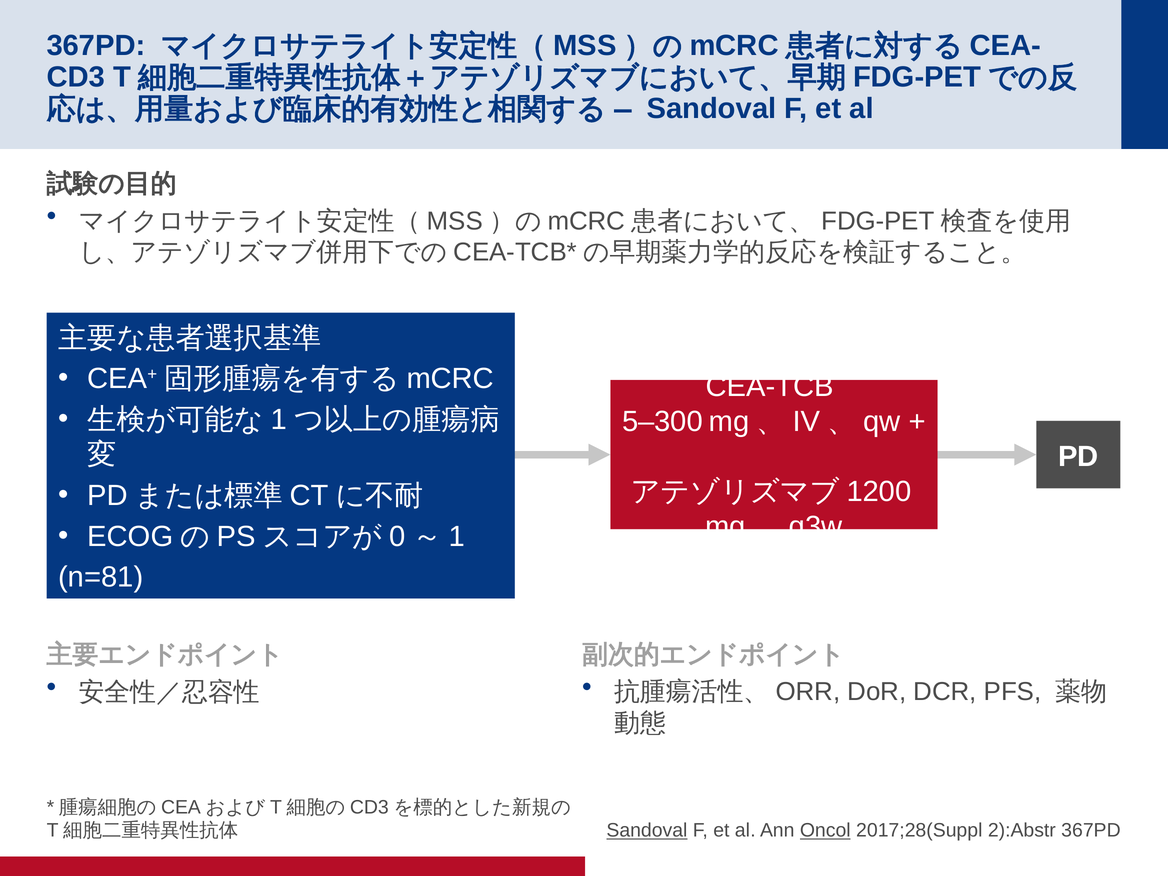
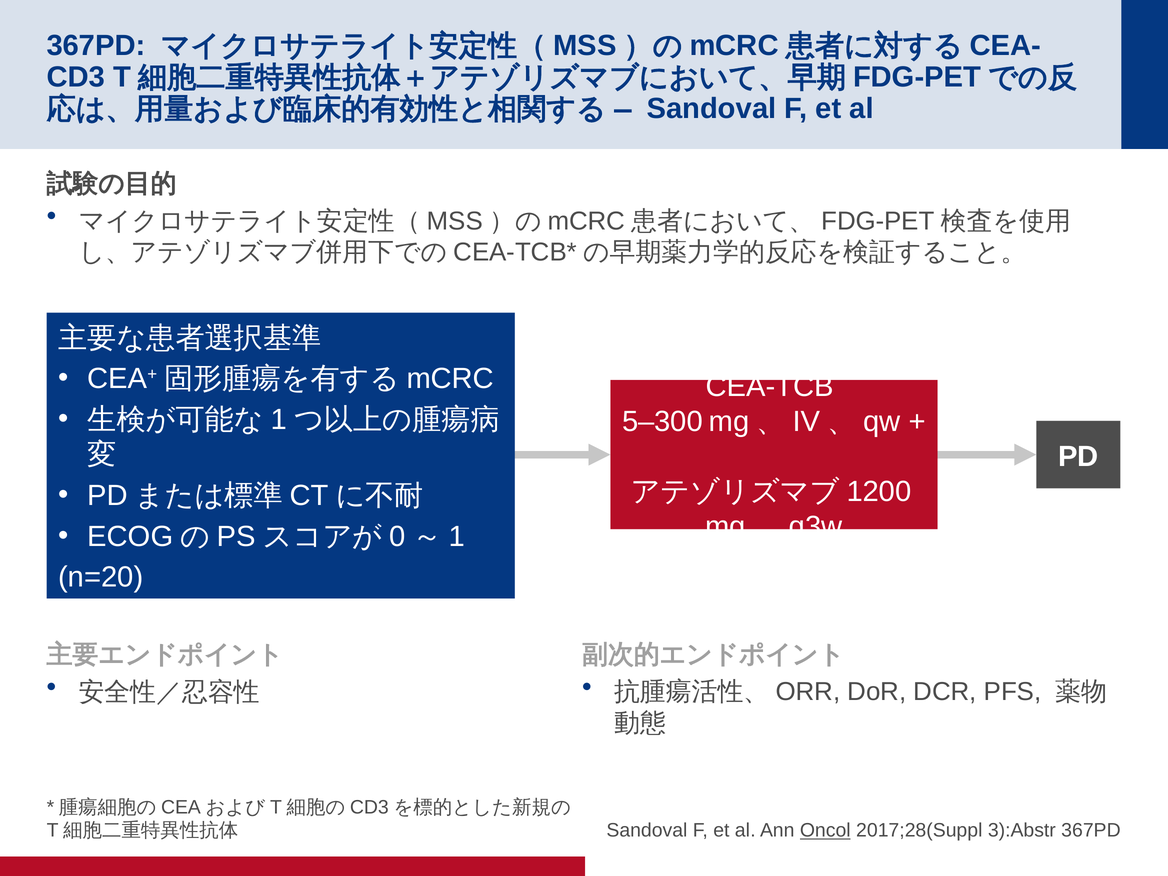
n=81: n=81 -> n=20 (101, 577)
Sandoval underline: present -> none (647, 831)
2):Abstr: 2):Abstr -> 3):Abstr (1022, 831)
